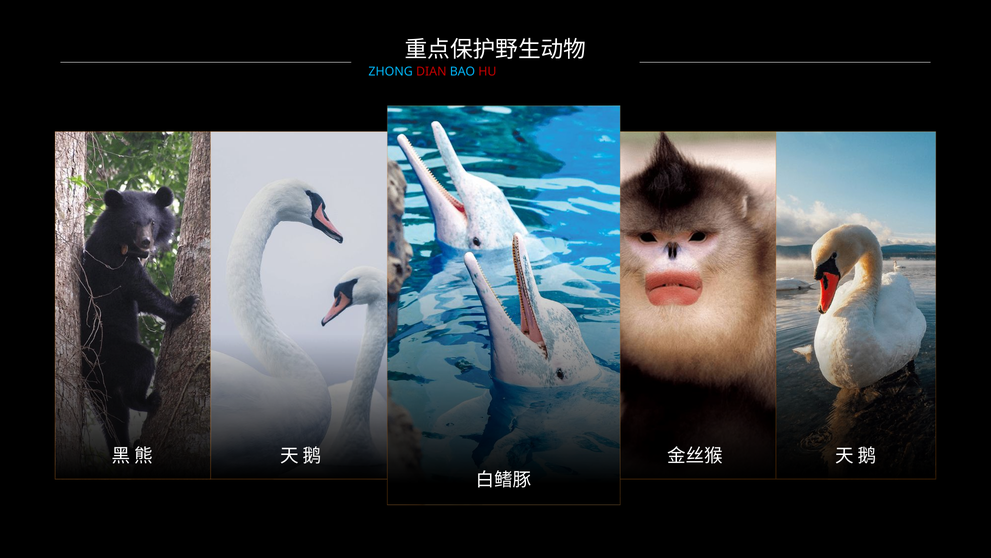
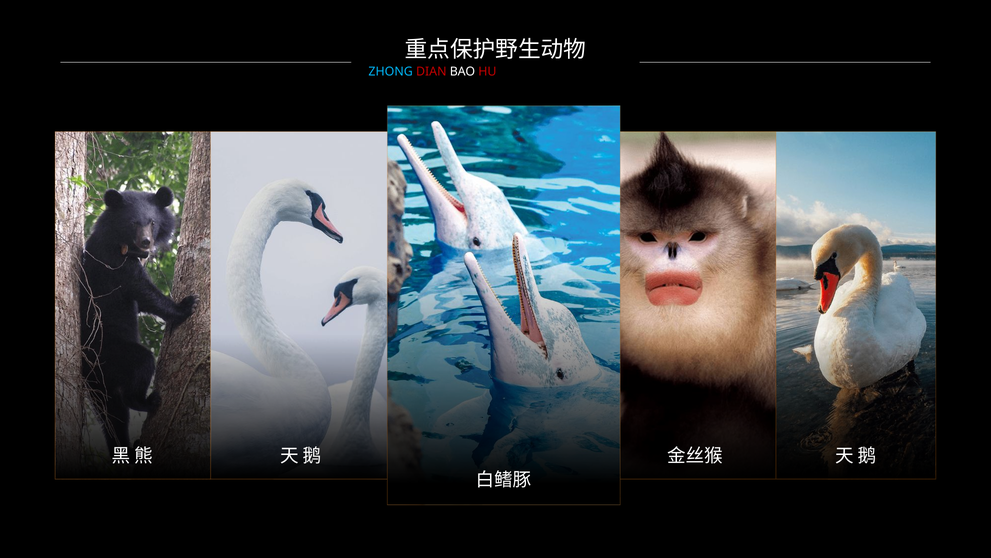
BAO colour: light blue -> white (462, 71)
